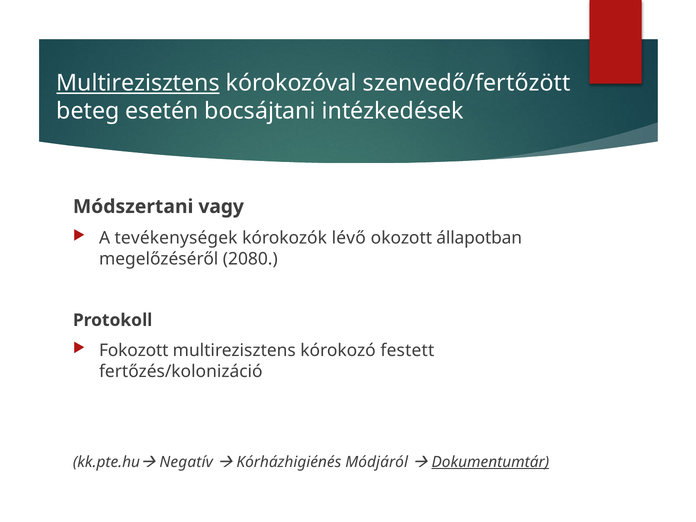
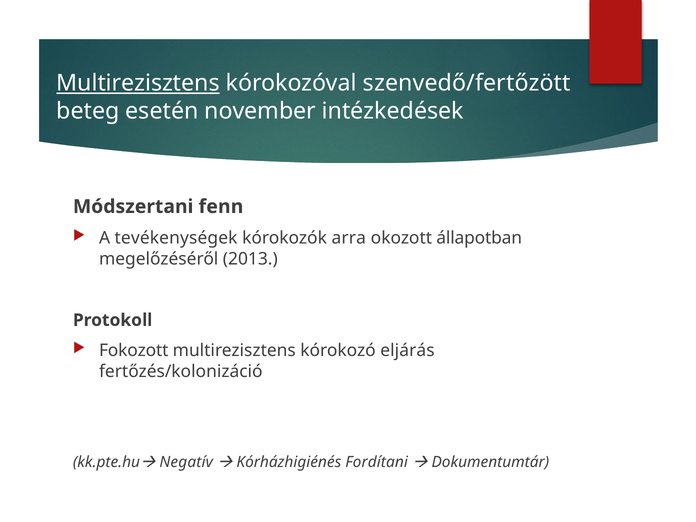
bocsájtani: bocsájtani -> november (260, 111)
vagy: vagy -> fenn (221, 207)
lévő: lévő -> arra (349, 238)
2080: 2080 -> 2013 (250, 259)
festett: festett -> eljárás (407, 351)
Módjáról: Módjáról -> Fordítani (377, 462)
Dokumentumtár underline: present -> none (490, 462)
